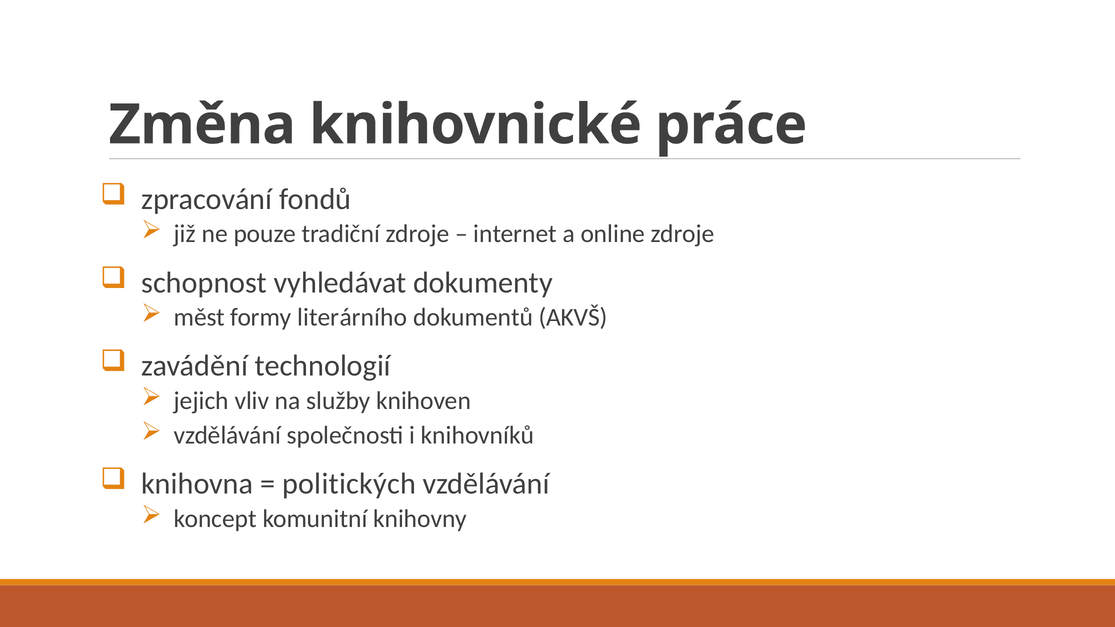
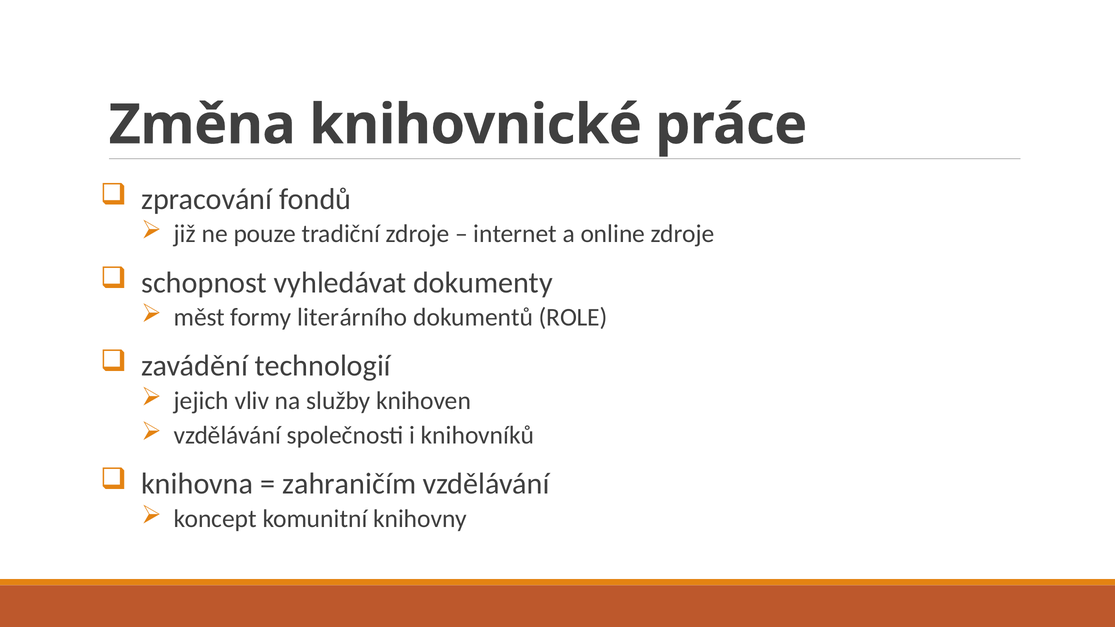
AKVŠ: AKVŠ -> ROLE (573, 317)
politických: politických -> zahraničím (349, 484)
